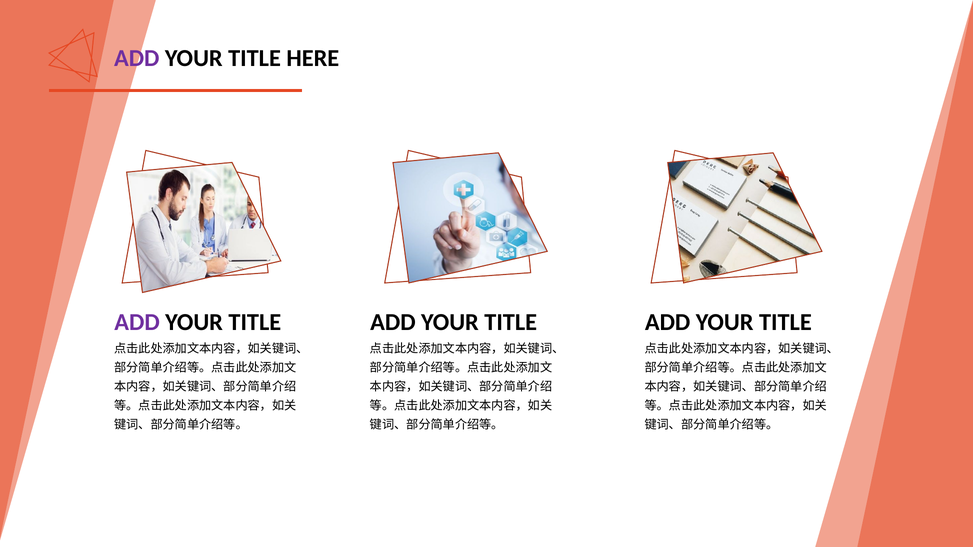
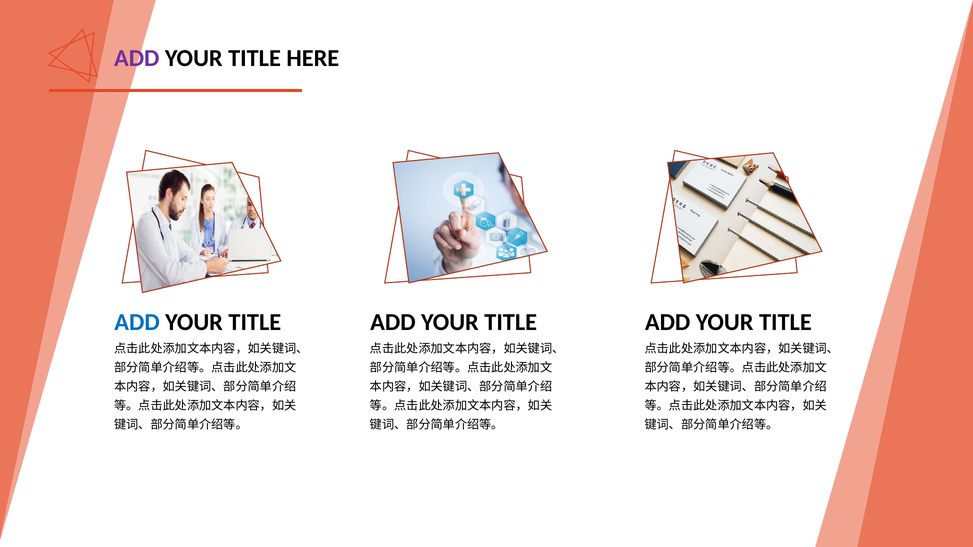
ADD colour: purple -> blue (137, 322)
